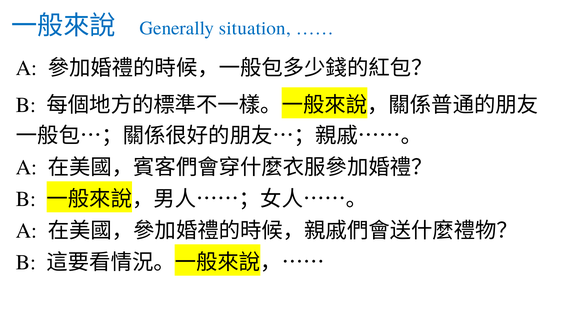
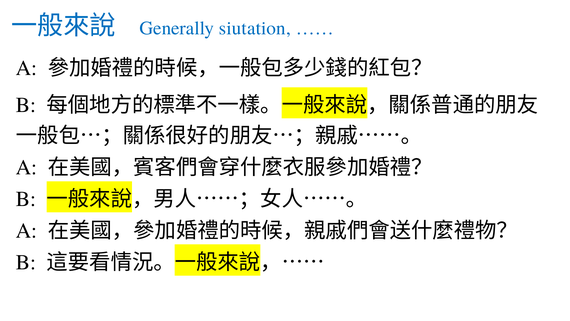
situation: situation -> siutation (255, 28)
